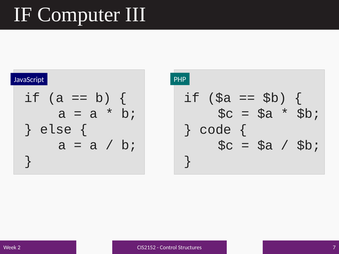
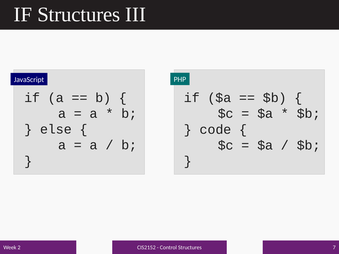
IF Computer: Computer -> Structures (79, 14)
